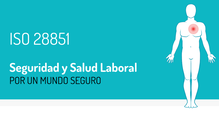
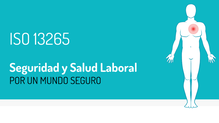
28851: 28851 -> 13265 (52, 39)
